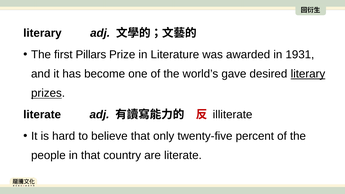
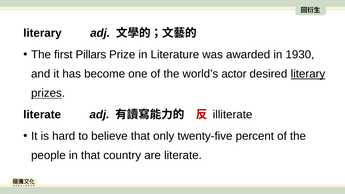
1931: 1931 -> 1930 (300, 55)
gave: gave -> actor (234, 74)
